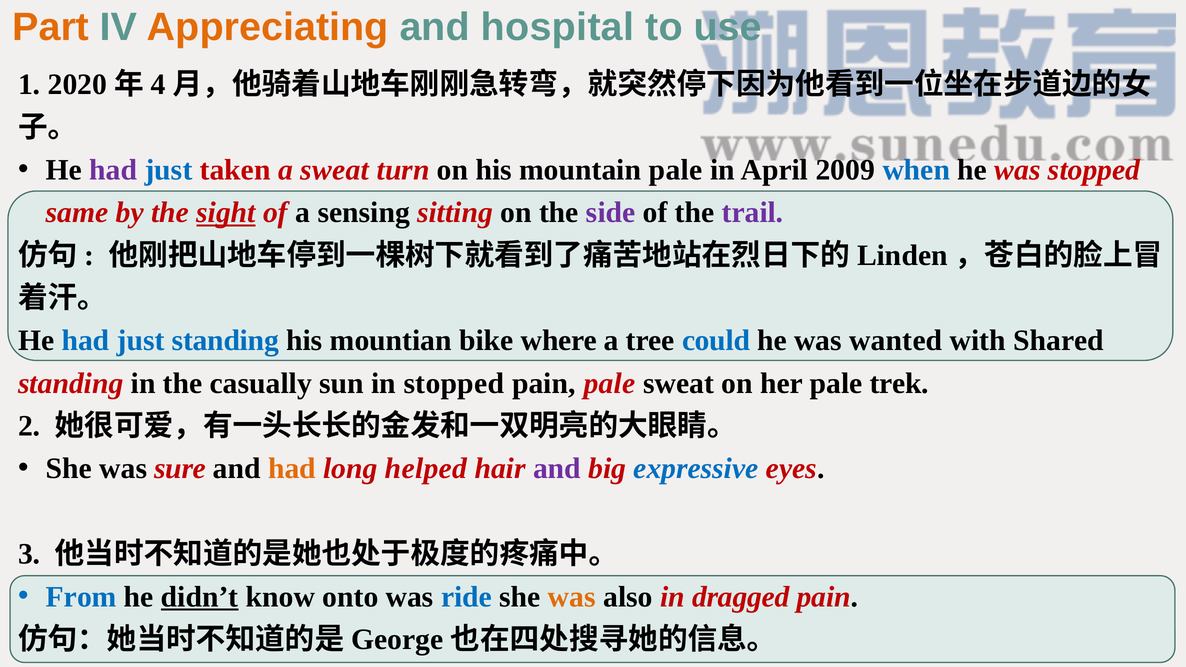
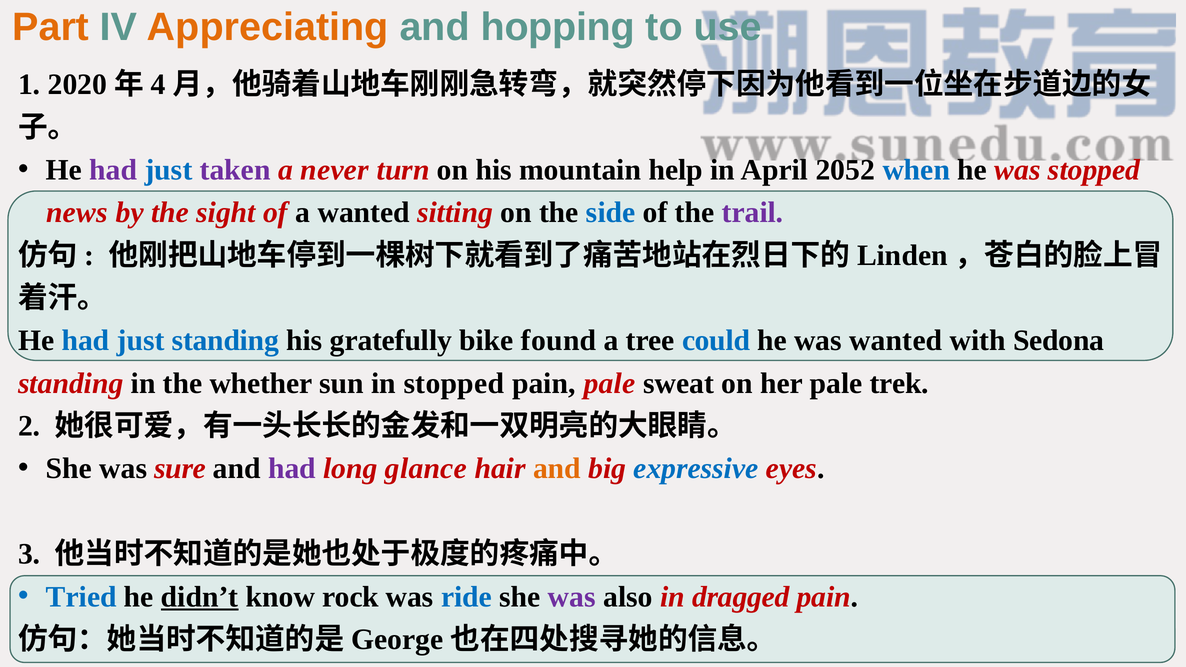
hospital: hospital -> hopping (558, 27)
taken colour: red -> purple (235, 170)
a sweat: sweat -> never (335, 170)
mountain pale: pale -> help (676, 170)
2009: 2009 -> 2052 (845, 170)
same: same -> news (77, 213)
sight underline: present -> none (226, 213)
a sensing: sensing -> wanted (364, 213)
side colour: purple -> blue (611, 213)
mountian: mountian -> gratefully (391, 341)
where: where -> found (559, 341)
Shared: Shared -> Sedona (1059, 341)
casually: casually -> whether (261, 383)
had colour: orange -> purple (292, 469)
helped: helped -> glance (426, 469)
and colour: purple -> orange (557, 469)
From: From -> Tried (81, 597)
onto: onto -> rock (351, 597)
was colour: orange -> purple (572, 597)
